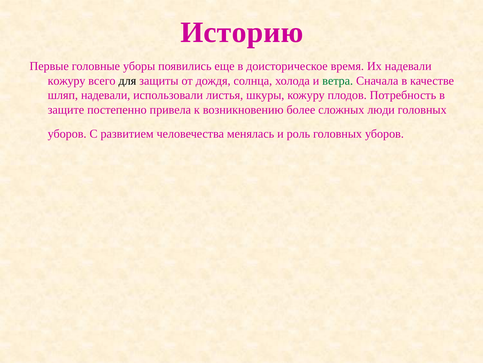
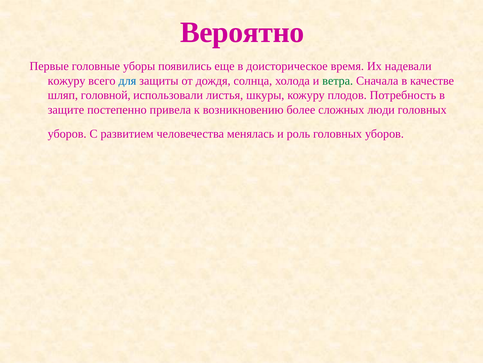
Историю: Историю -> Вероятно (242, 32)
для colour: black -> blue (127, 81)
шляп надевали: надевали -> головной (106, 95)
